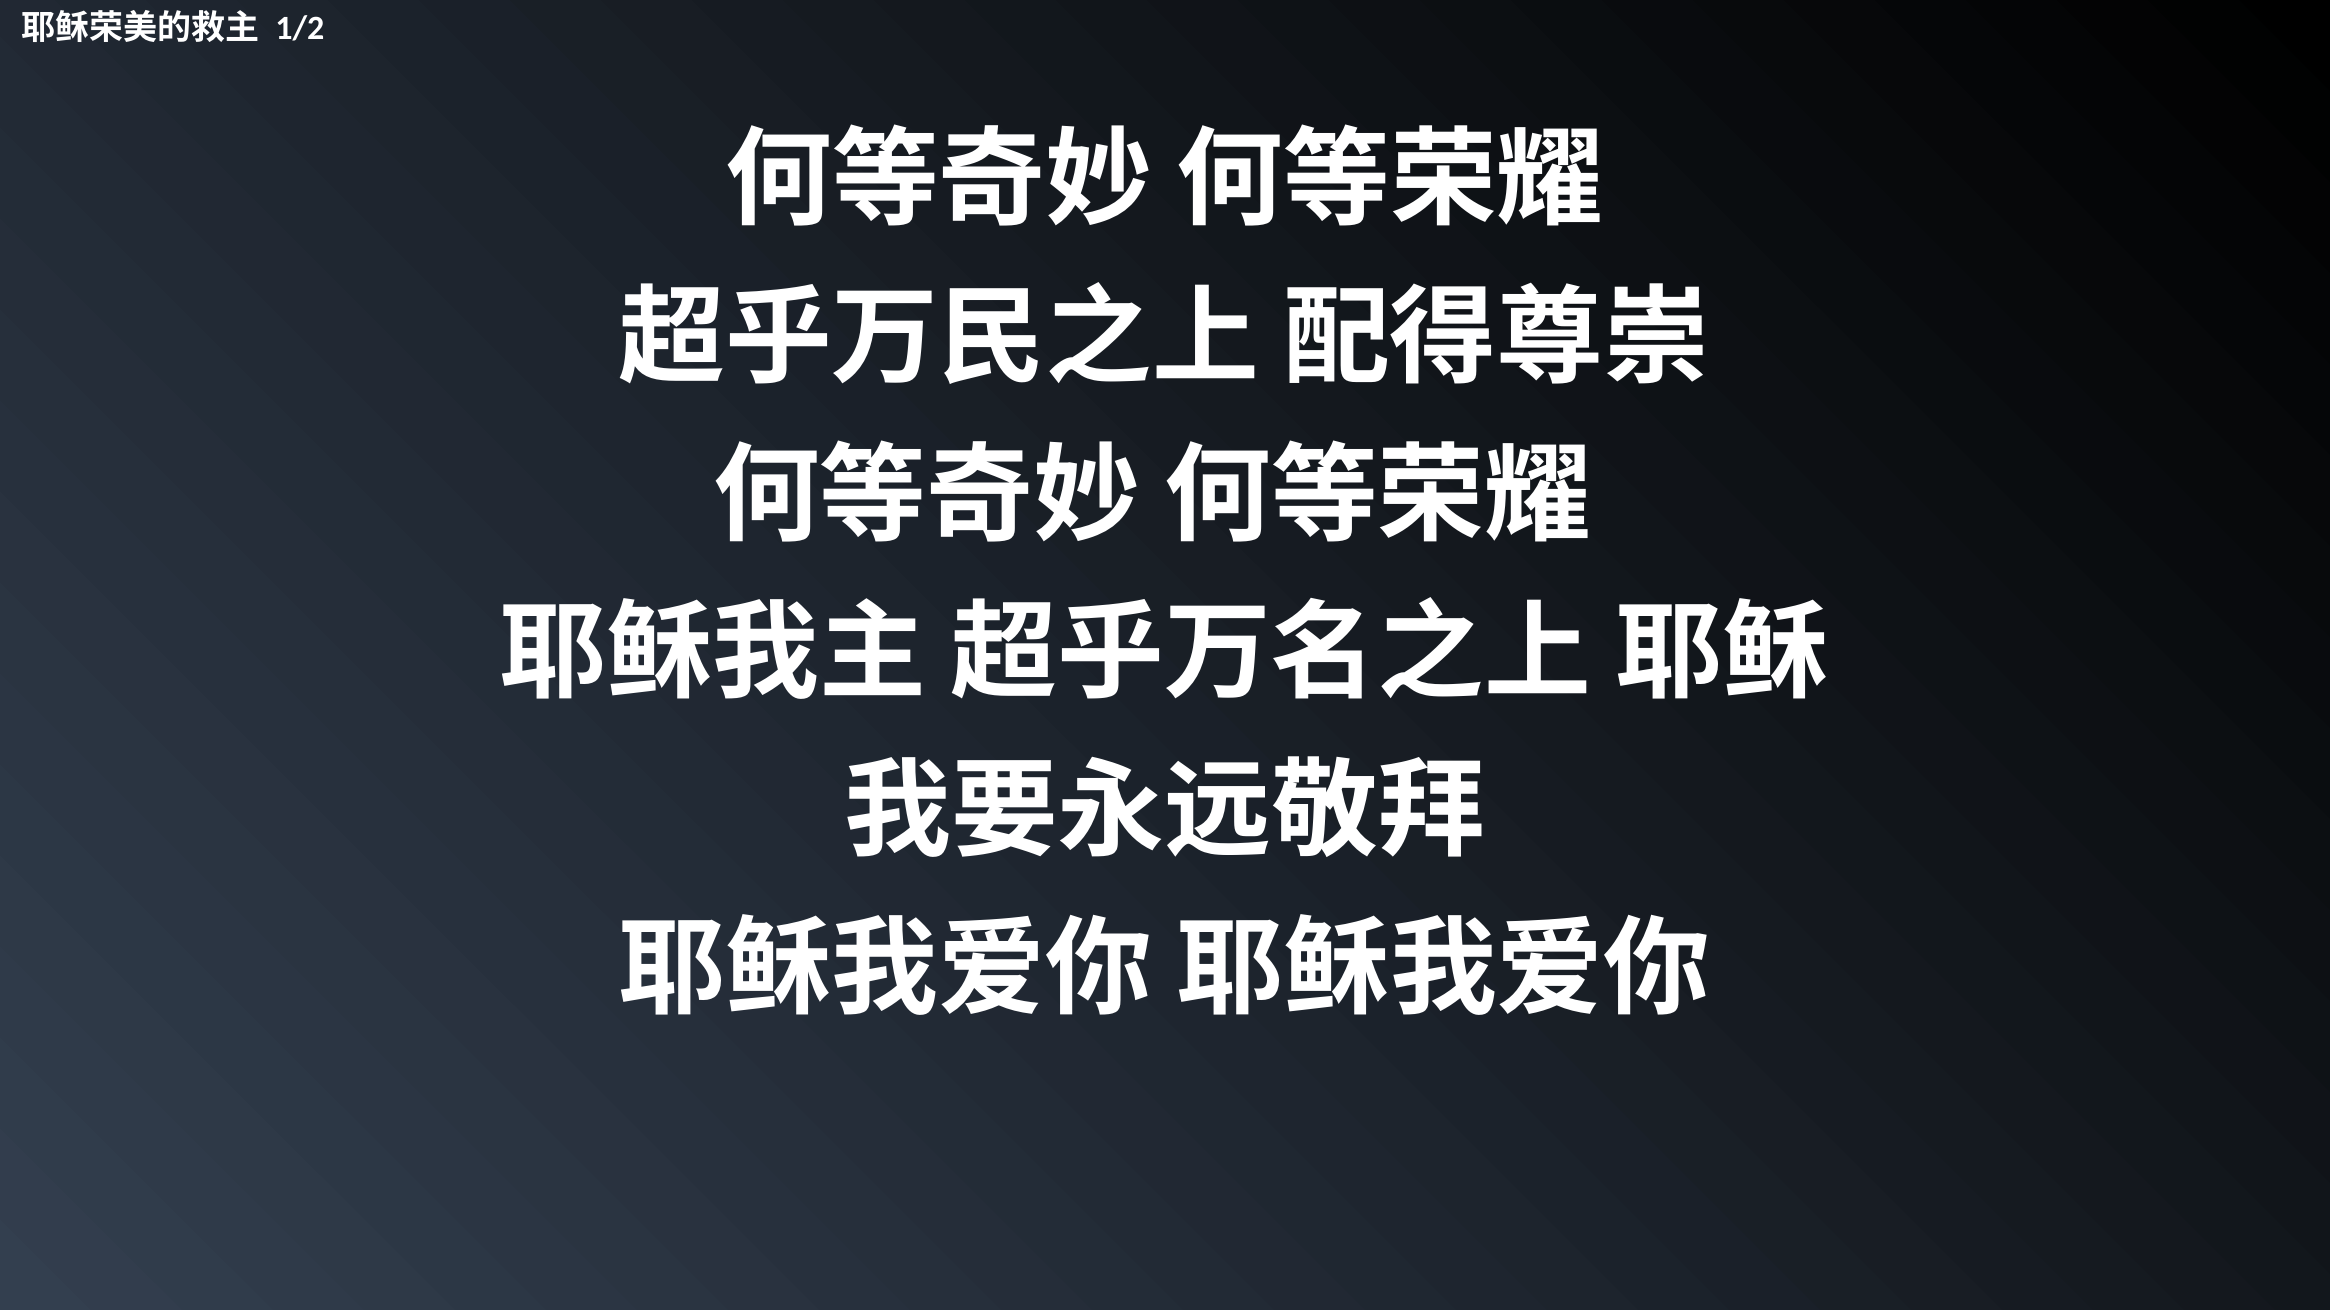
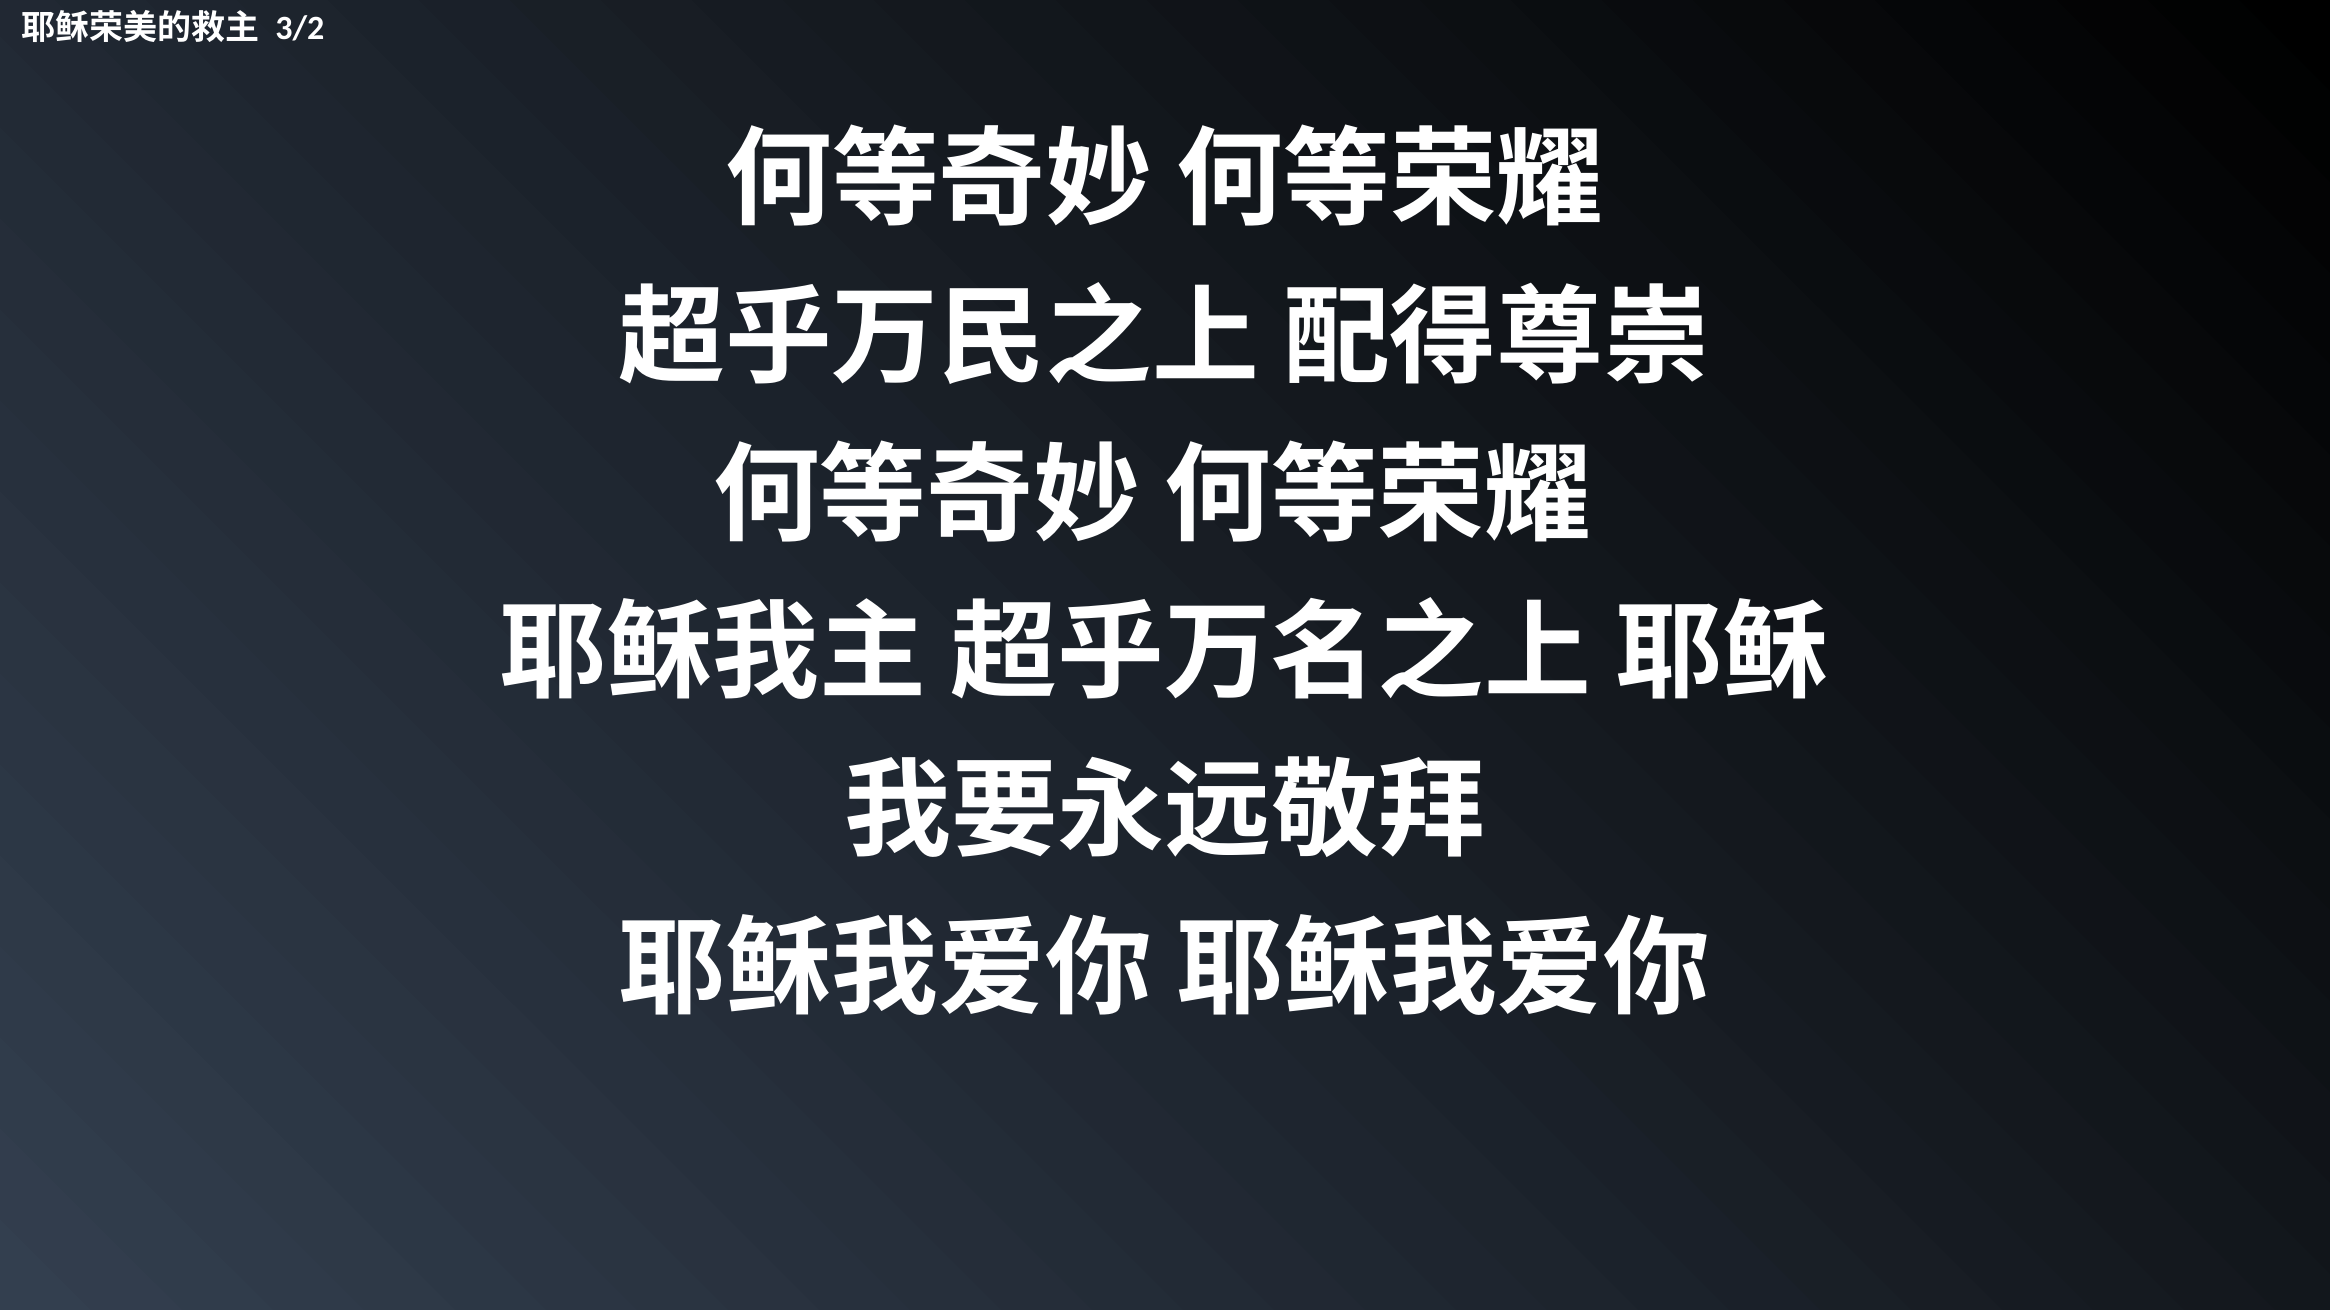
1/2: 1/2 -> 3/2 (300, 29)
